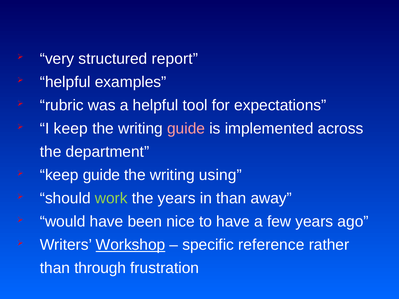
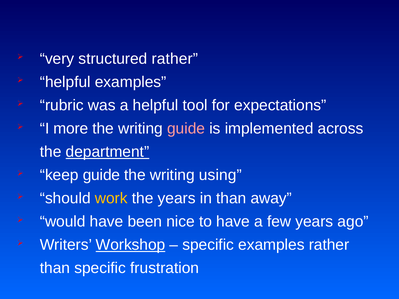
structured report: report -> rather (175, 59)
I keep: keep -> more (71, 129)
department underline: none -> present (107, 152)
work colour: light green -> yellow (111, 198)
specific reference: reference -> examples (271, 245)
than through: through -> specific (100, 268)
